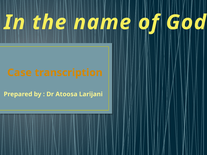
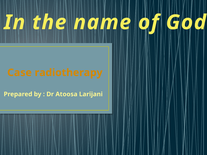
transcription: transcription -> radiotherapy (69, 73)
